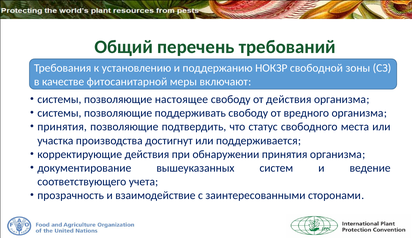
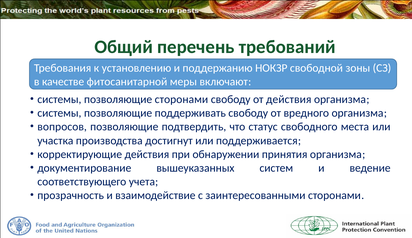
позволяющие настоящее: настоящее -> сторонами (181, 99)
принятия: принятия -> вопросов (62, 127)
